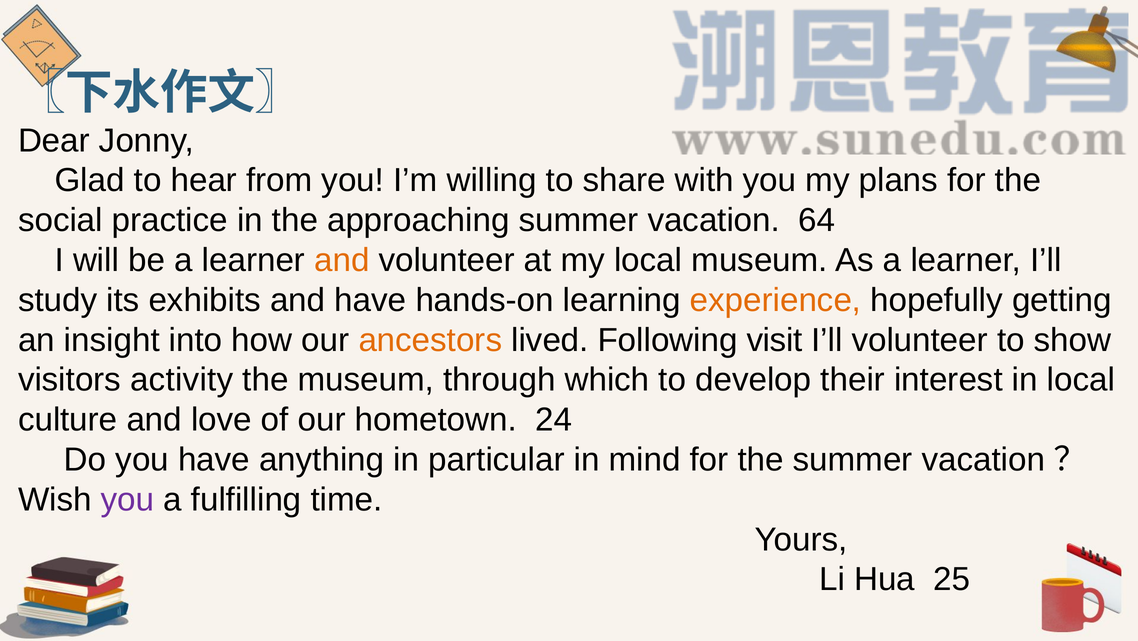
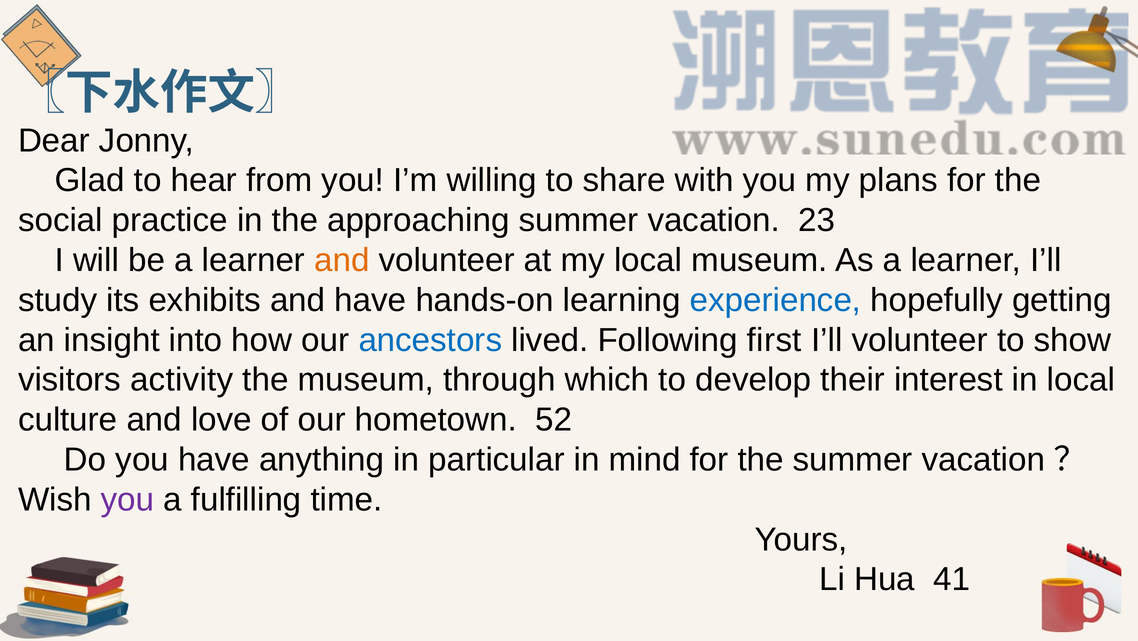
64: 64 -> 23 (817, 220)
experience colour: orange -> blue (775, 300)
ancestors colour: orange -> blue (430, 340)
visit: visit -> first (774, 340)
24: 24 -> 52 (554, 419)
25: 25 -> 41 (952, 579)
